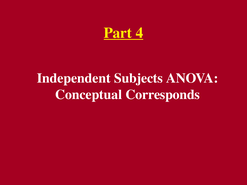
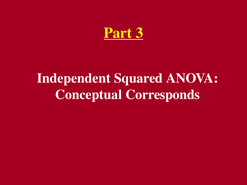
4: 4 -> 3 (139, 33)
Subjects: Subjects -> Squared (138, 78)
